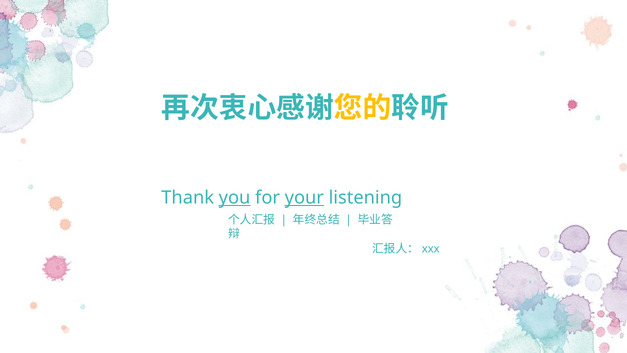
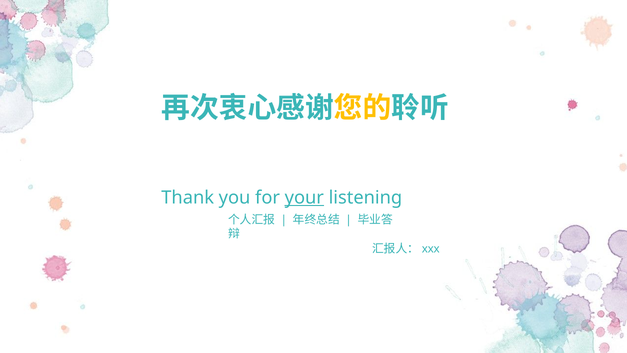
you underline: present -> none (235, 198)
